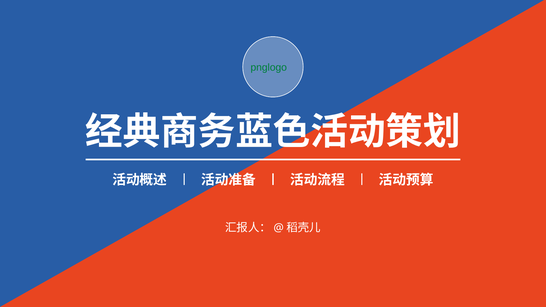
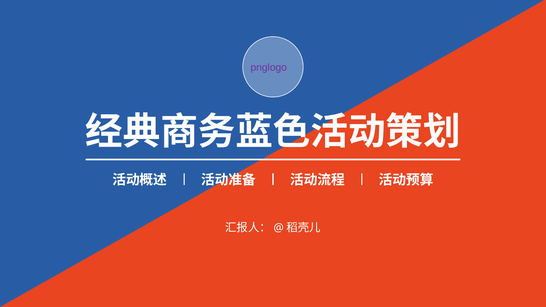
pnglogo colour: green -> purple (269, 67)
